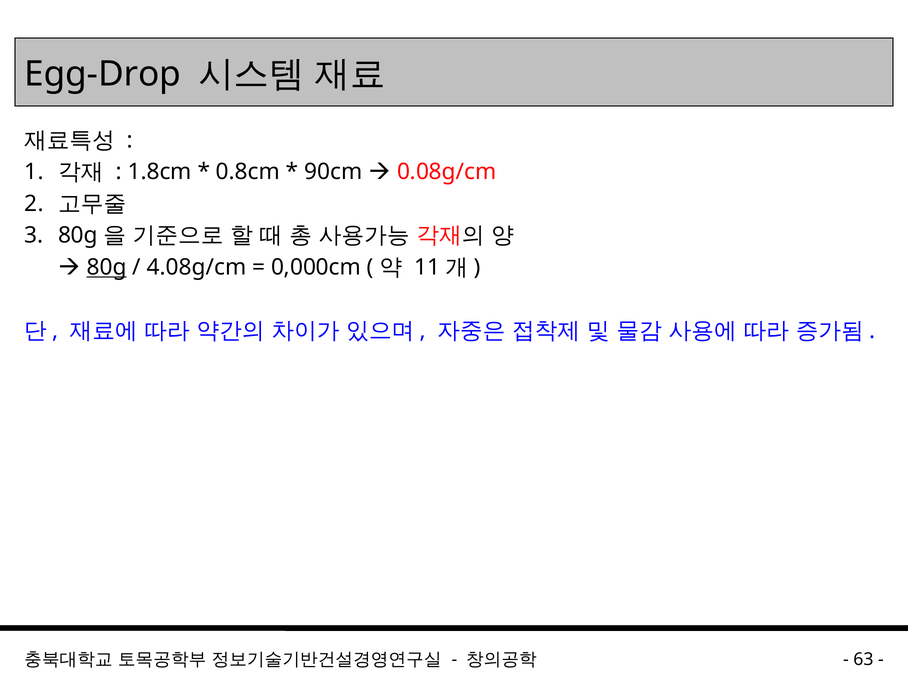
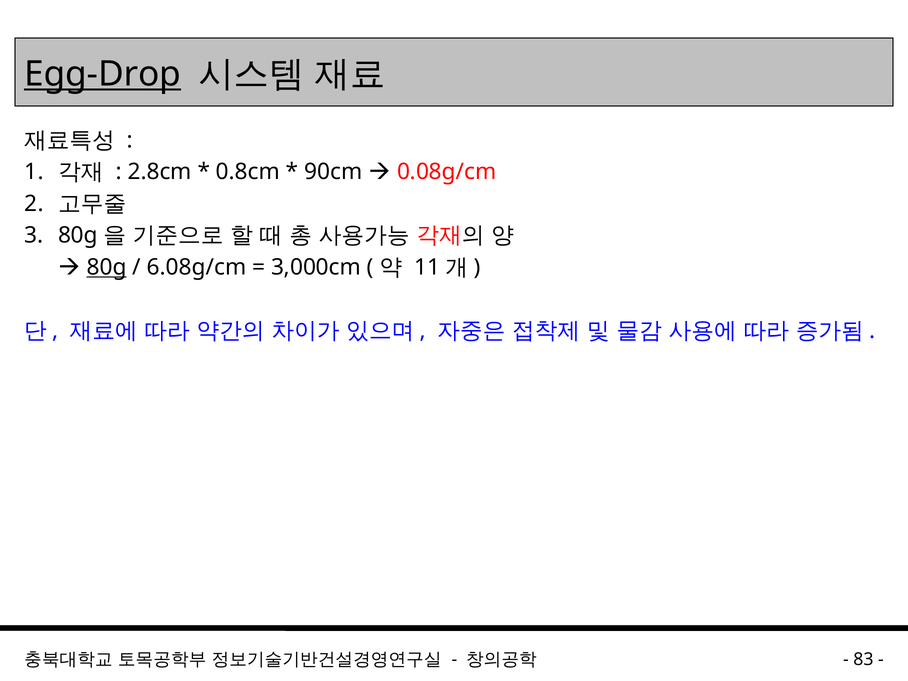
Egg-Drop underline: none -> present (103, 74)
1.8cm: 1.8cm -> 2.8cm (160, 172)
4.08g/cm: 4.08g/cm -> 6.08g/cm (197, 267)
0,000cm: 0,000cm -> 3,000cm (316, 267)
63: 63 -> 83 (863, 660)
